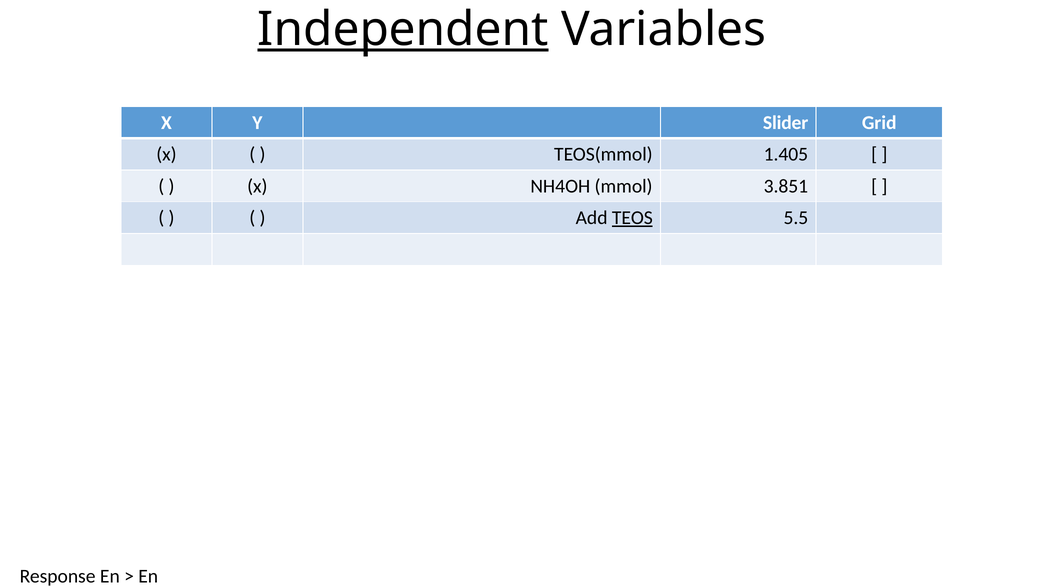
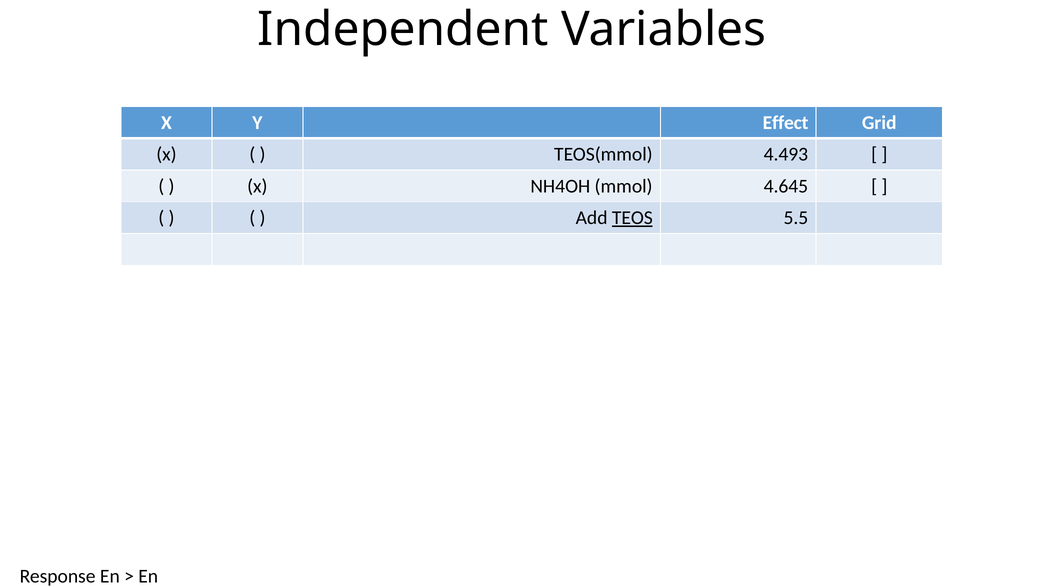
Independent underline: present -> none (403, 29)
Slider: Slider -> Effect (786, 123)
1.405: 1.405 -> 4.493 (786, 154)
3.851: 3.851 -> 4.645 (786, 186)
